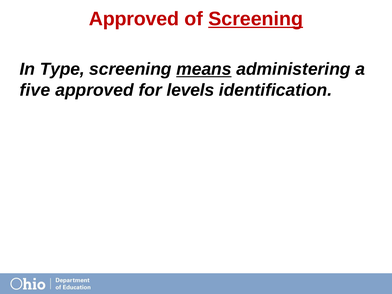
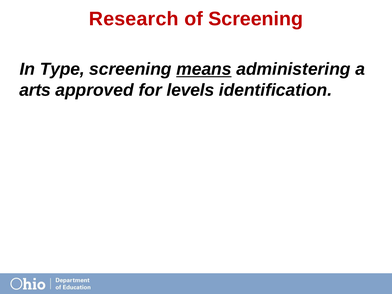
Approved: Approved -> Research (134, 19)
Screening underline: present -> none (256, 19)
five: five -> arts (35, 90)
